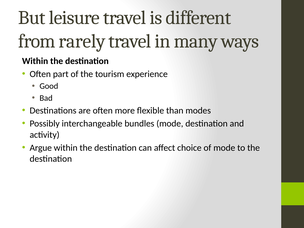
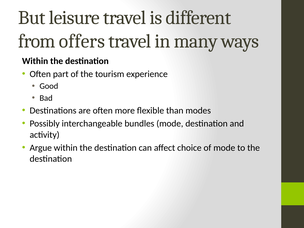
rarely: rarely -> offers (82, 41)
